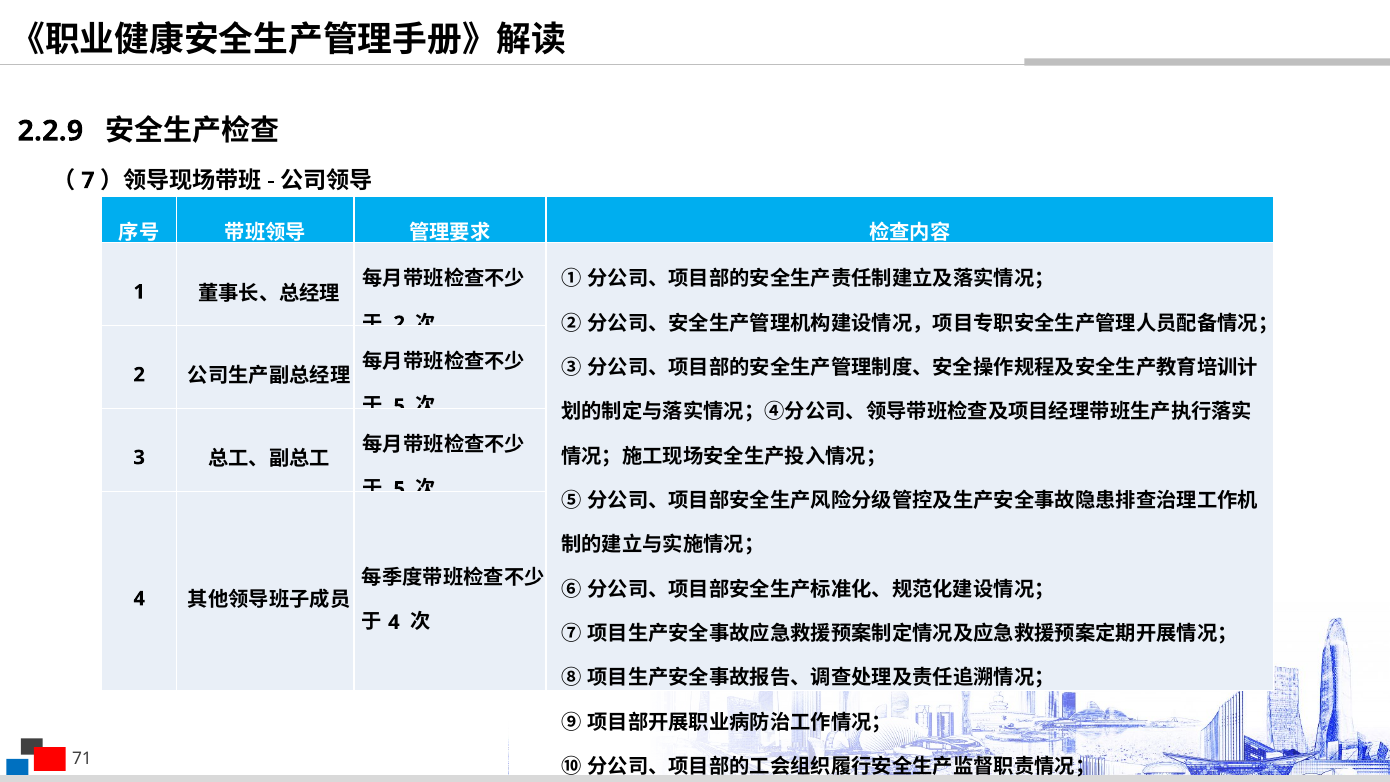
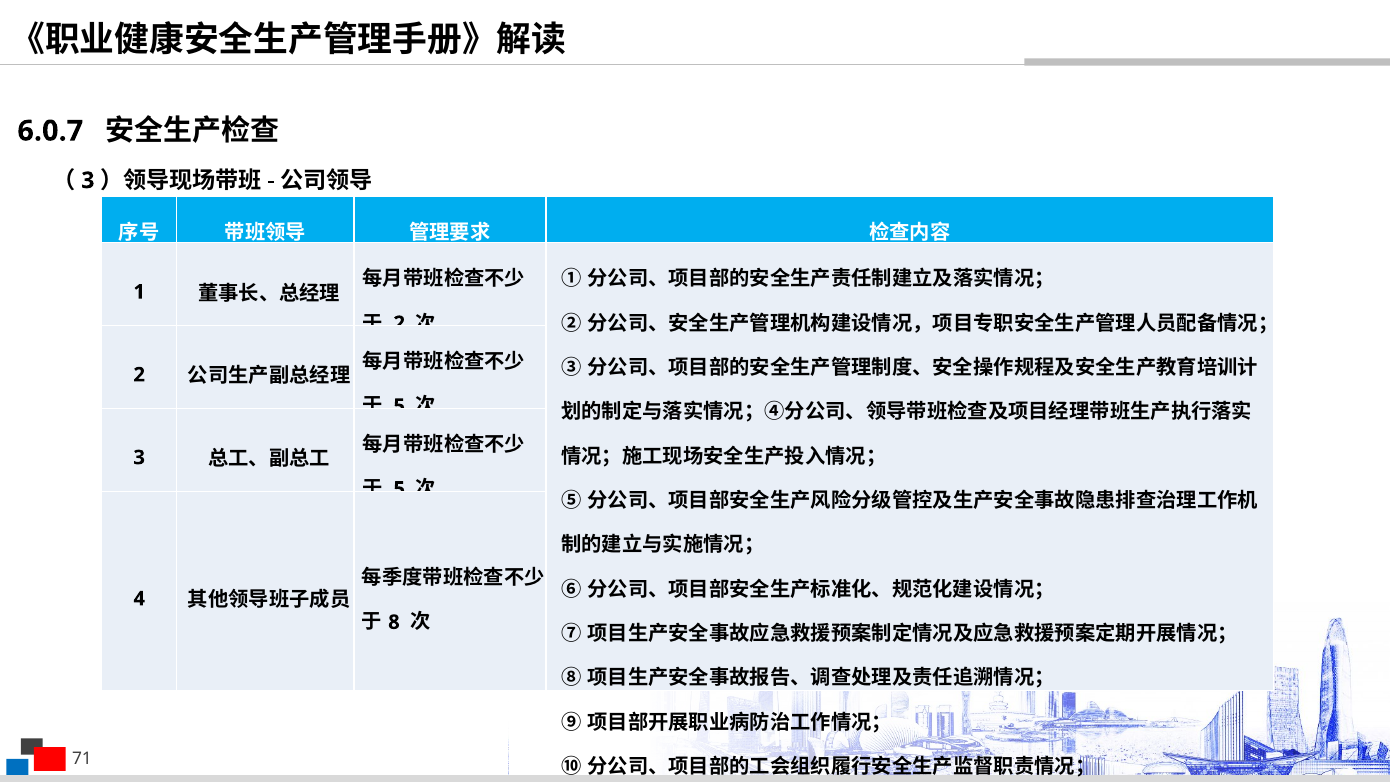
2.2.9: 2.2.9 -> 6.0.7 (50, 131)
7: 7 -> 3 (88, 180)
4: 4 -> 8 (394, 622)
